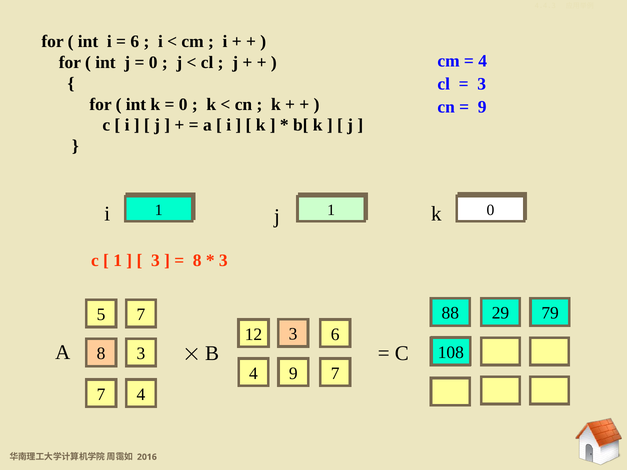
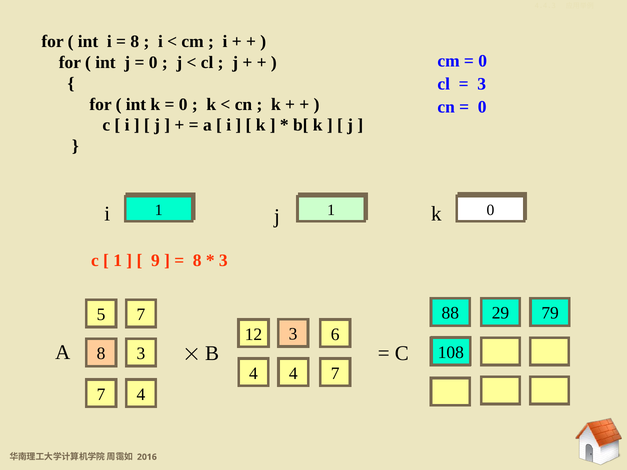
6: 6 -> 8 (135, 42)
4: 4 -> 0 (483, 61)
9: 9 -> 0 (482, 107)
3: 3 -> 9 (155, 261)
4 9: 9 -> 4 (293, 374)
